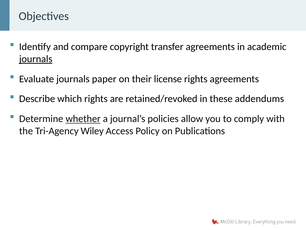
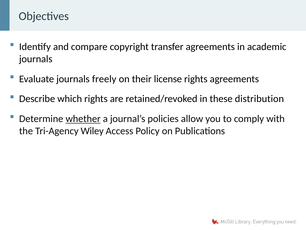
journals underline: present -> none (36, 59)
paper: paper -> freely (104, 79)
addendums: addendums -> distribution (259, 99)
